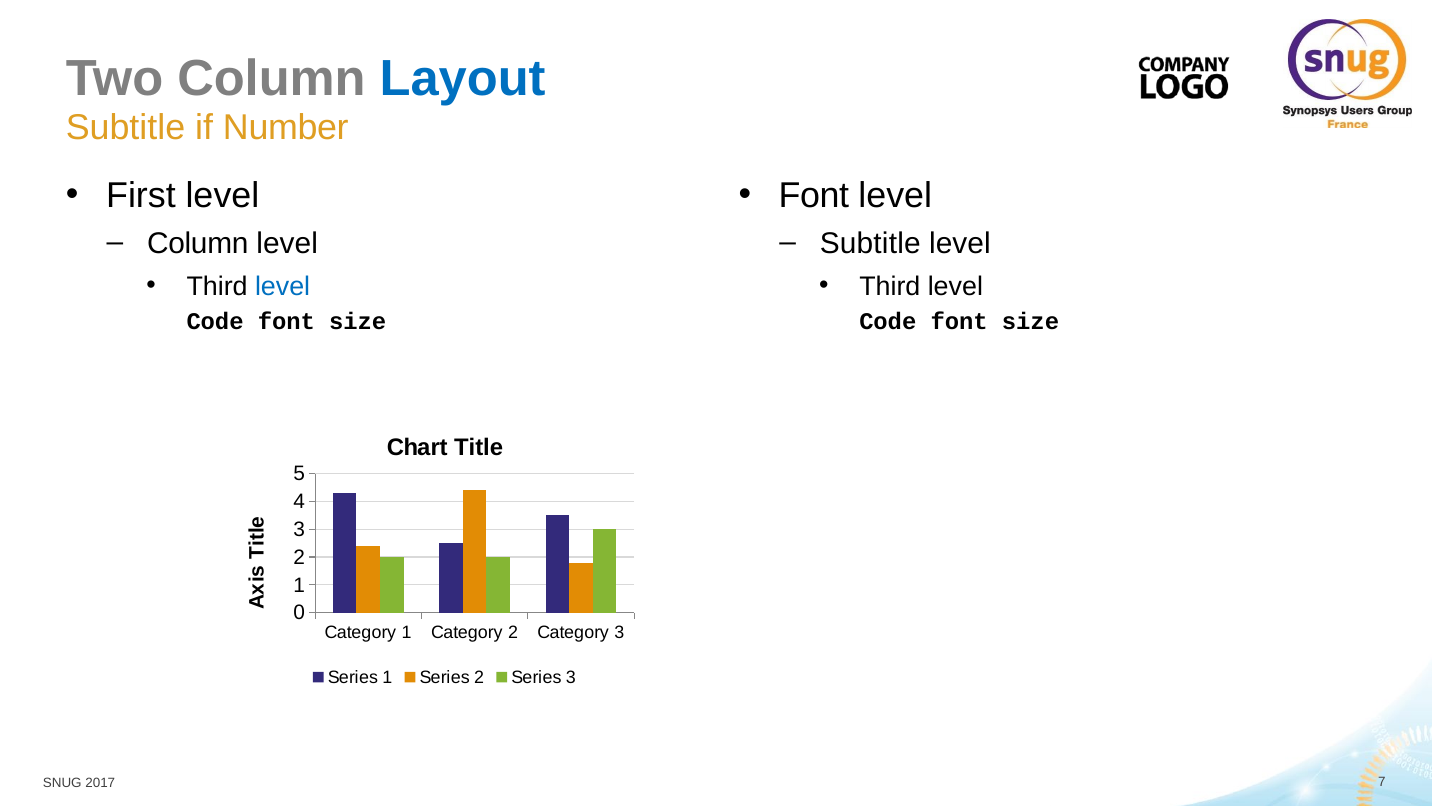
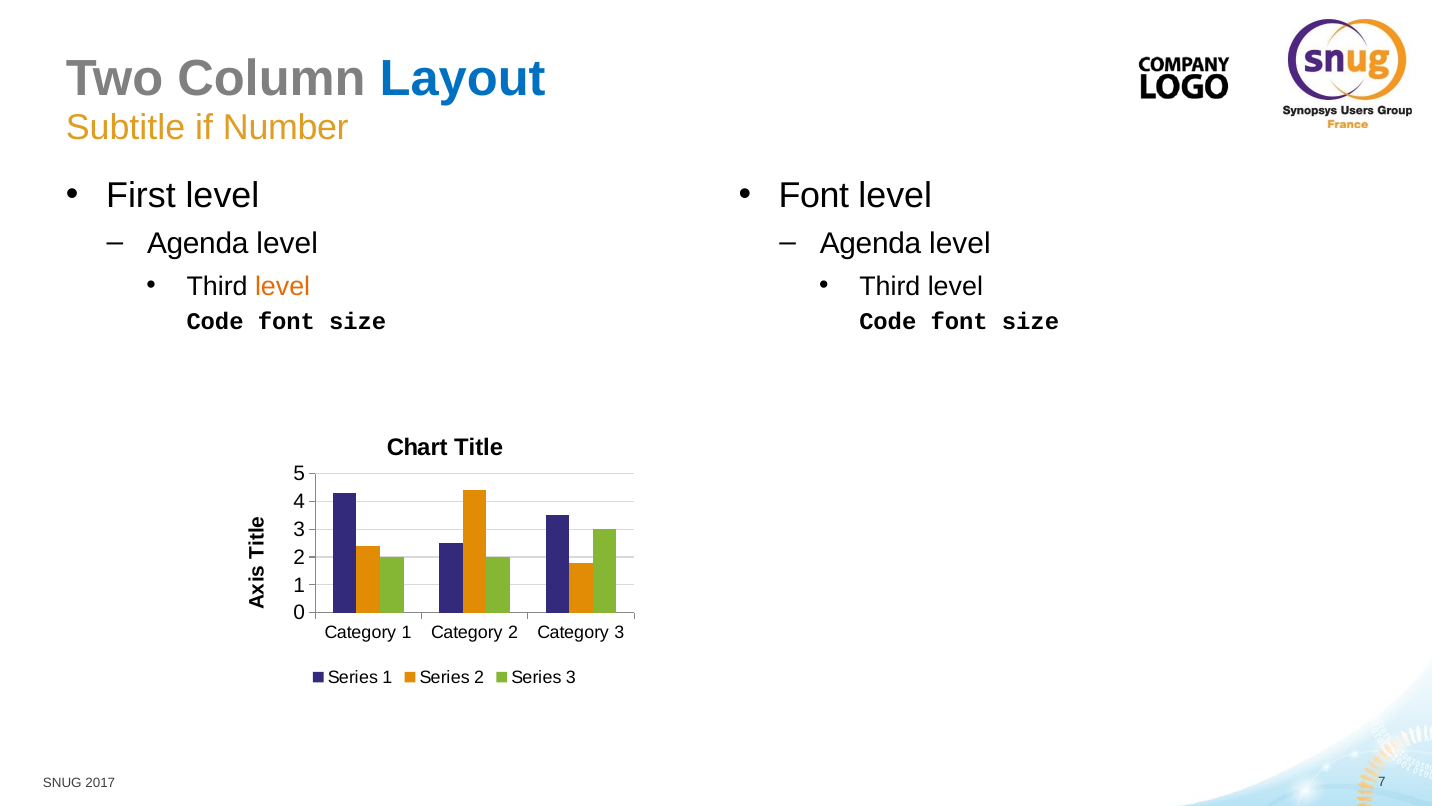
Column: Column -> Agenda (198, 243)
Subtitle: Subtitle -> Agenda (871, 243)
level colour: blue -> orange (283, 286)
